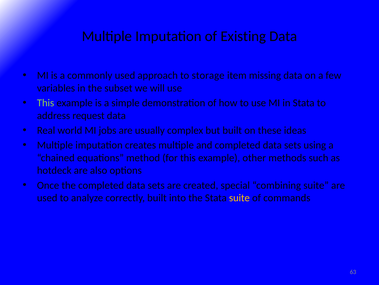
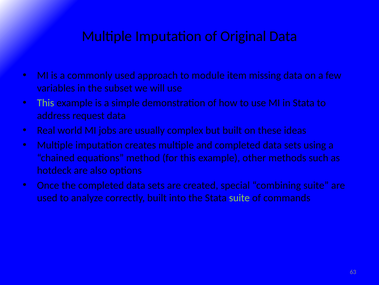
Existing: Existing -> Original (243, 36)
storage: storage -> module (208, 75)
suite colour: yellow -> light green (239, 197)
